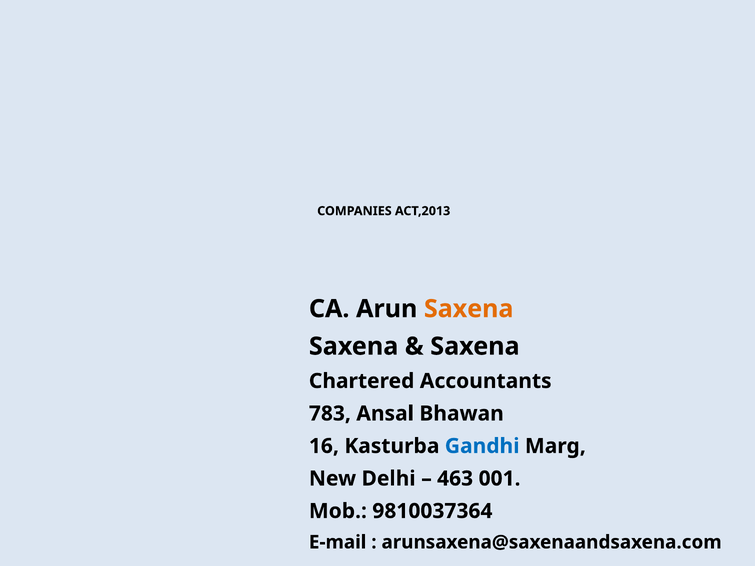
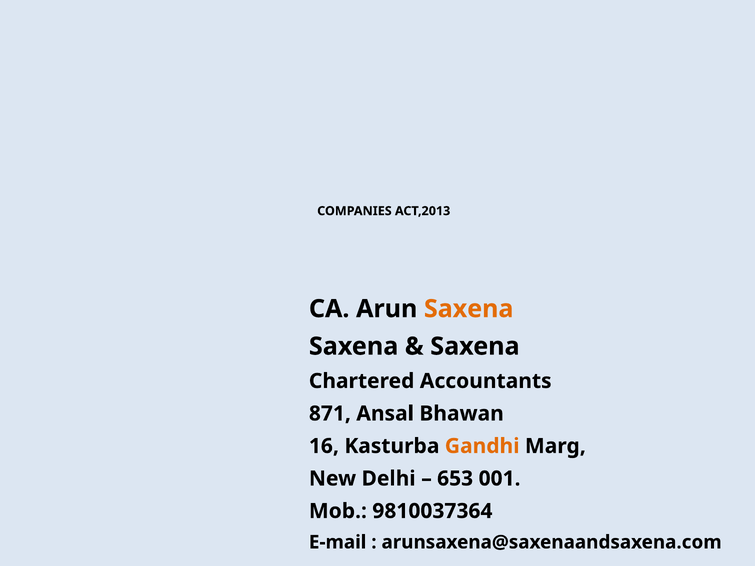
783: 783 -> 871 (330, 414)
Gandhi colour: blue -> orange (482, 446)
463: 463 -> 653 (455, 479)
